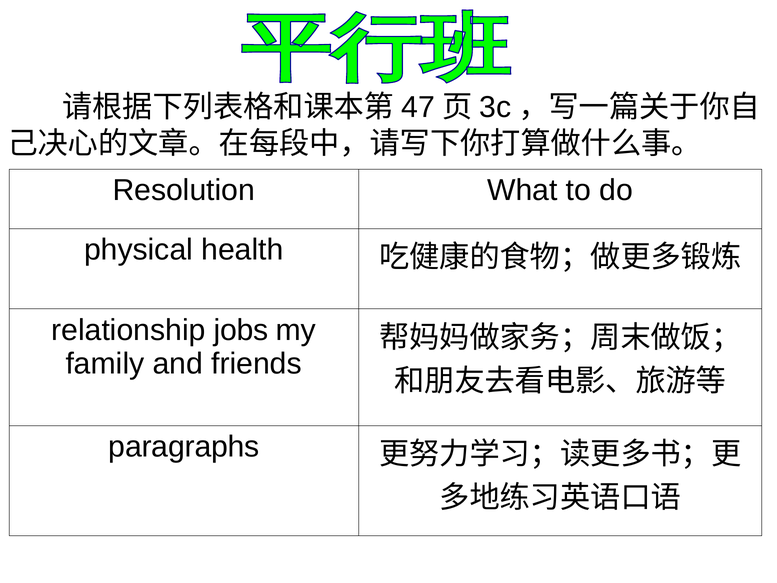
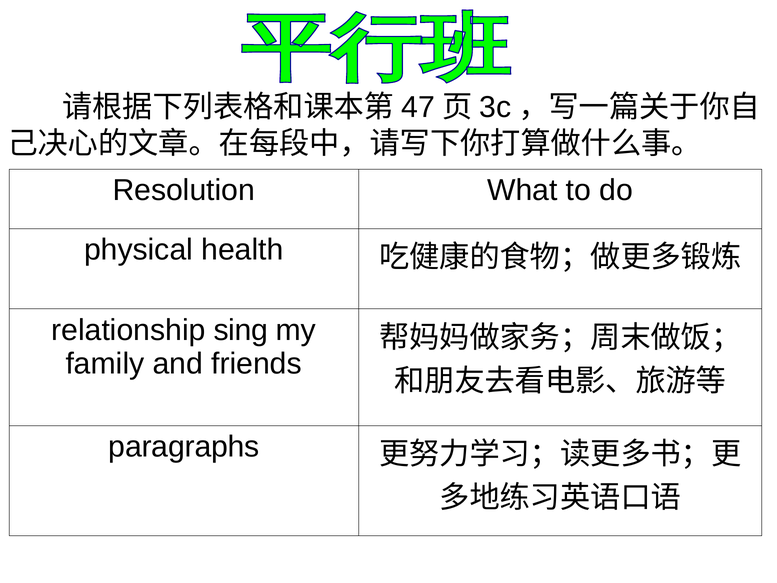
jobs: jobs -> sing (241, 330)
